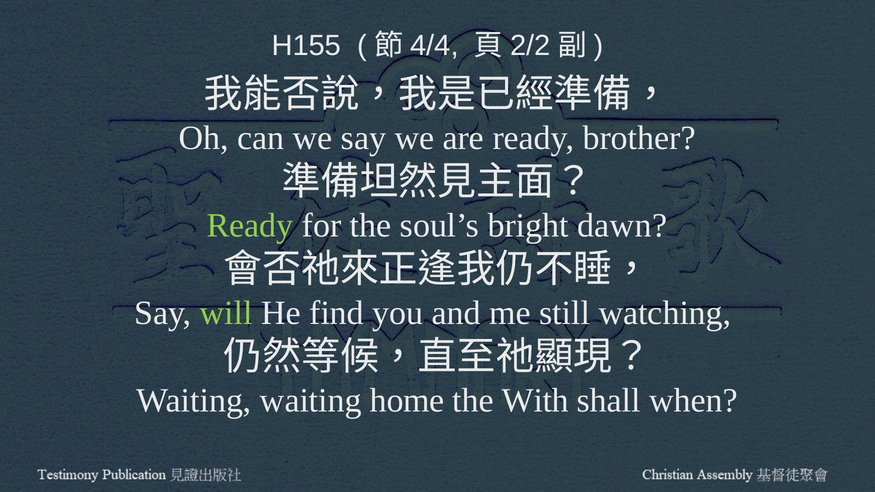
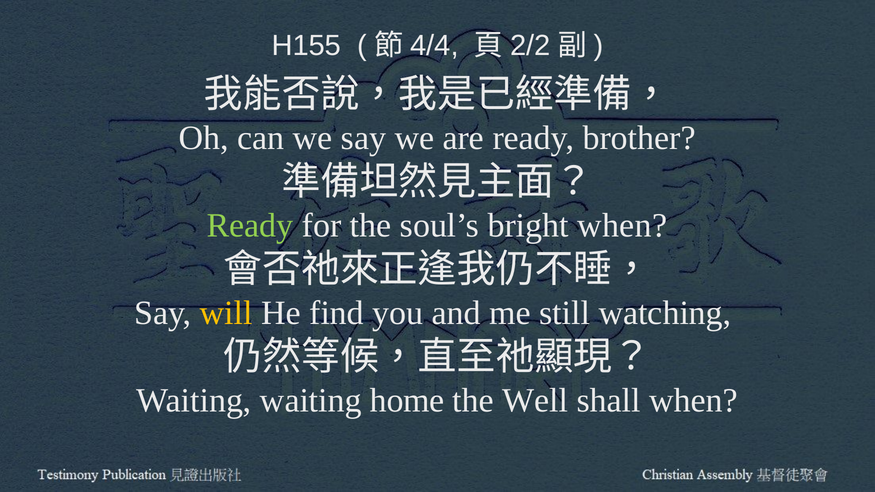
bright dawn: dawn -> when (622, 225)
will colour: light green -> yellow (226, 313)
With: With -> Well (535, 401)
